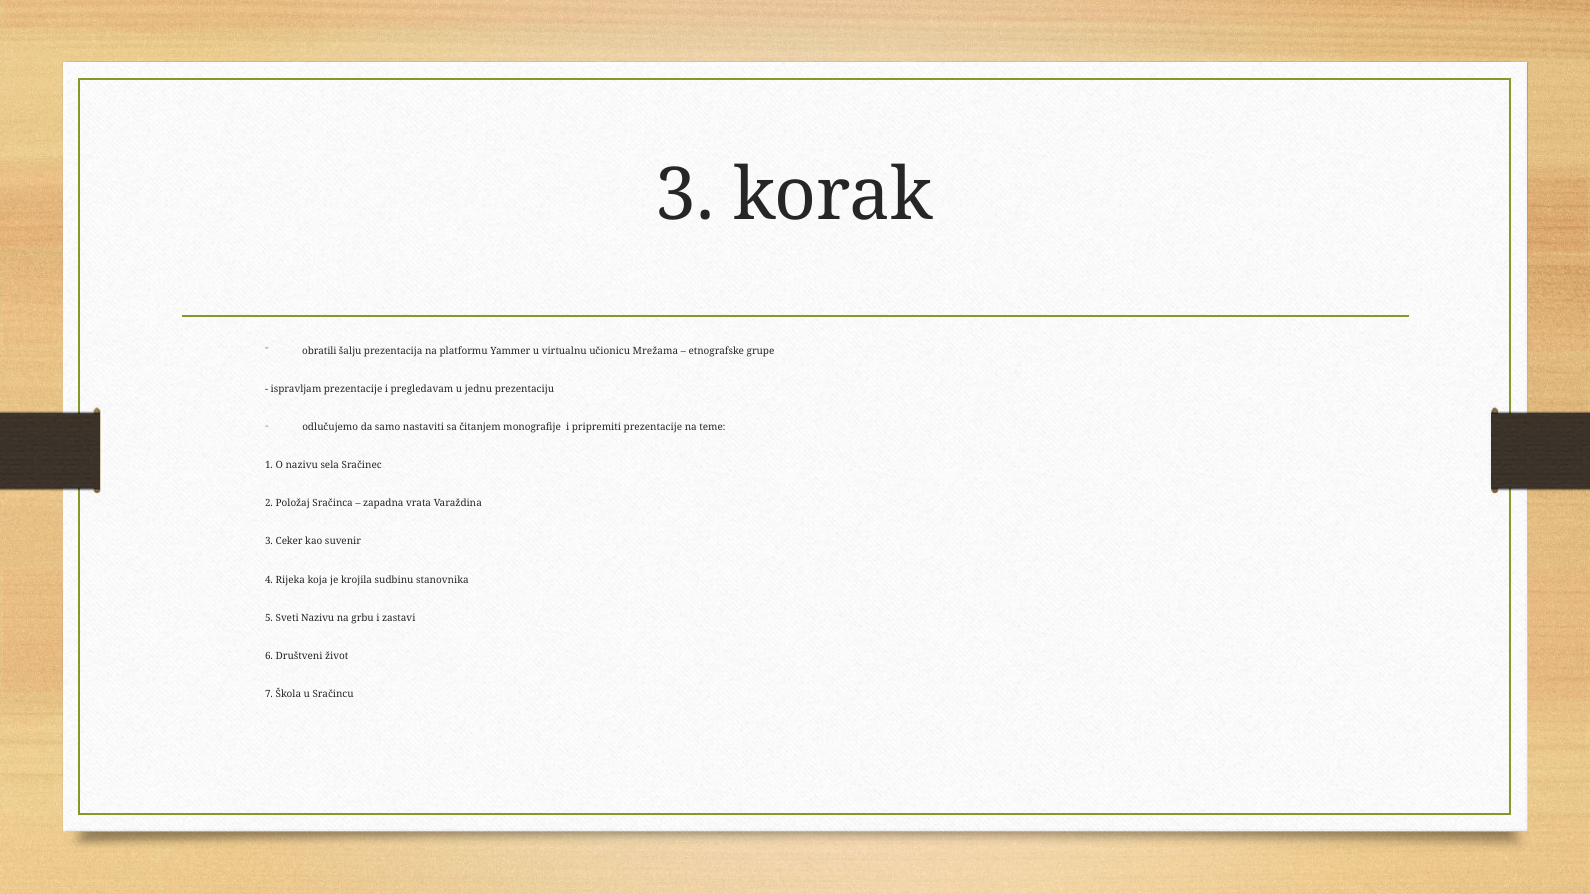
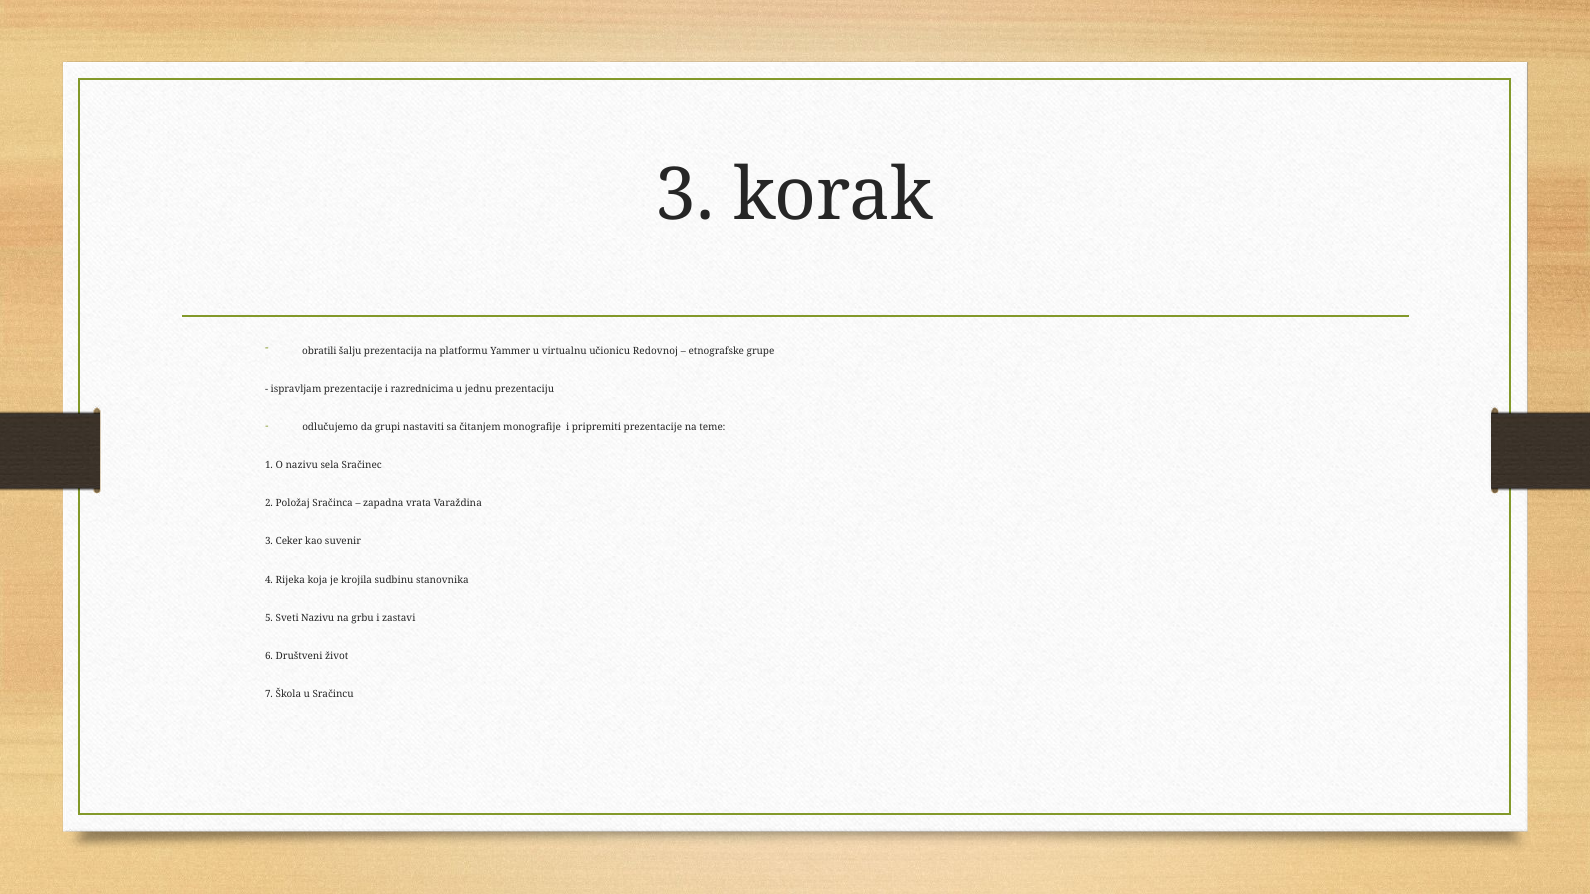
Mrežama: Mrežama -> Redovnoj (655, 351)
pregledavam: pregledavam -> razrednicima (422, 389)
samo: samo -> grupi (388, 427)
